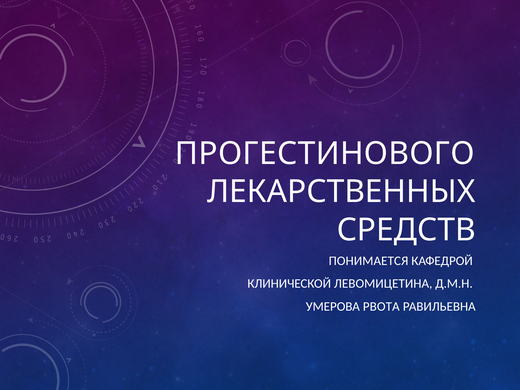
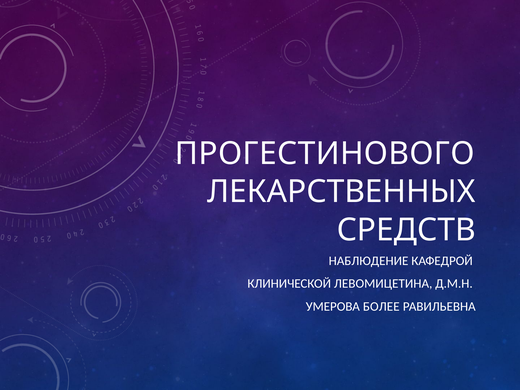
ПОНИМАЕТСЯ: ПОНИМАЕТСЯ -> НАБЛЮДЕНИЕ (369, 261)
РВОТА: РВОТА -> БОЛЕЕ (381, 306)
